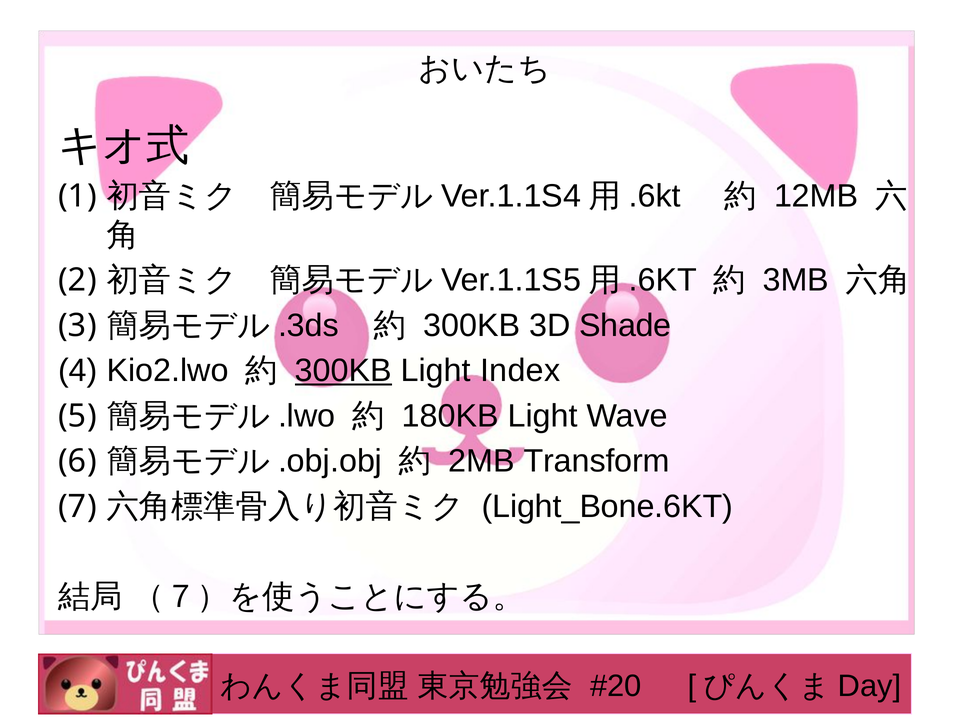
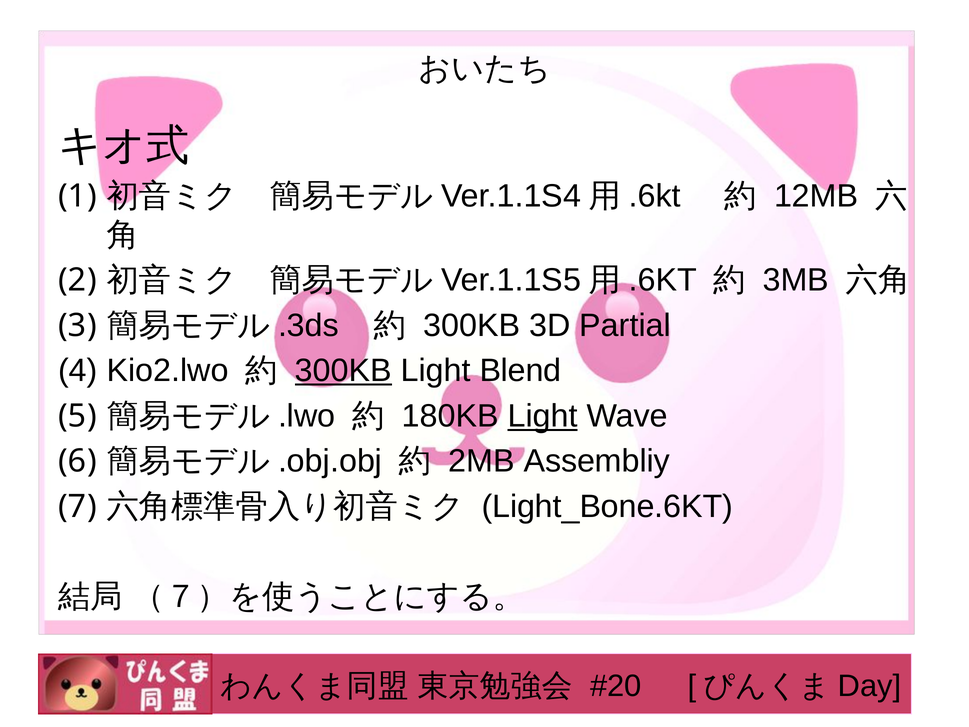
Shade: Shade -> Partial (625, 325)
Index: Index -> Blend (520, 371)
Light underline: none -> present (543, 416)
Transform: Transform -> Assembliy (597, 461)
